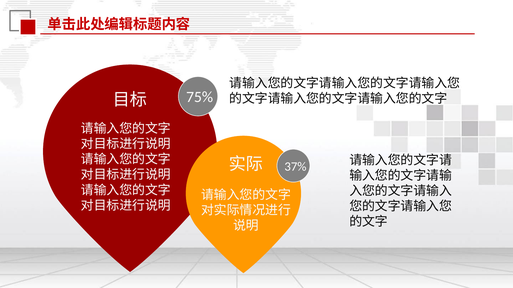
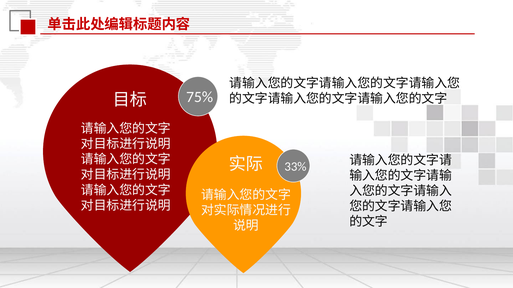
37%: 37% -> 33% (295, 167)
